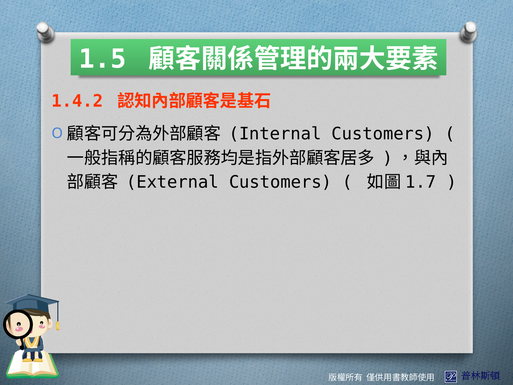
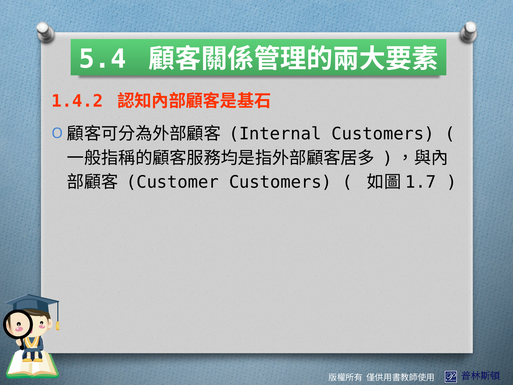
1.5: 1.5 -> 5.4 (103, 59)
External: External -> Customer (172, 182)
